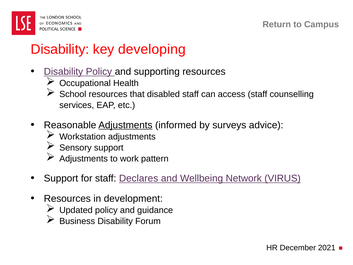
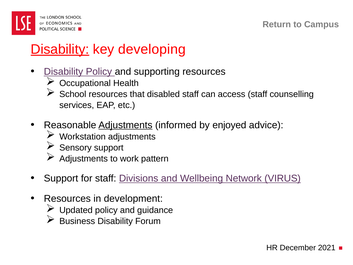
Disability underline: none -> present (60, 49)
surveys: surveys -> enjoyed (229, 125)
Declares: Declares -> Divisions (139, 178)
